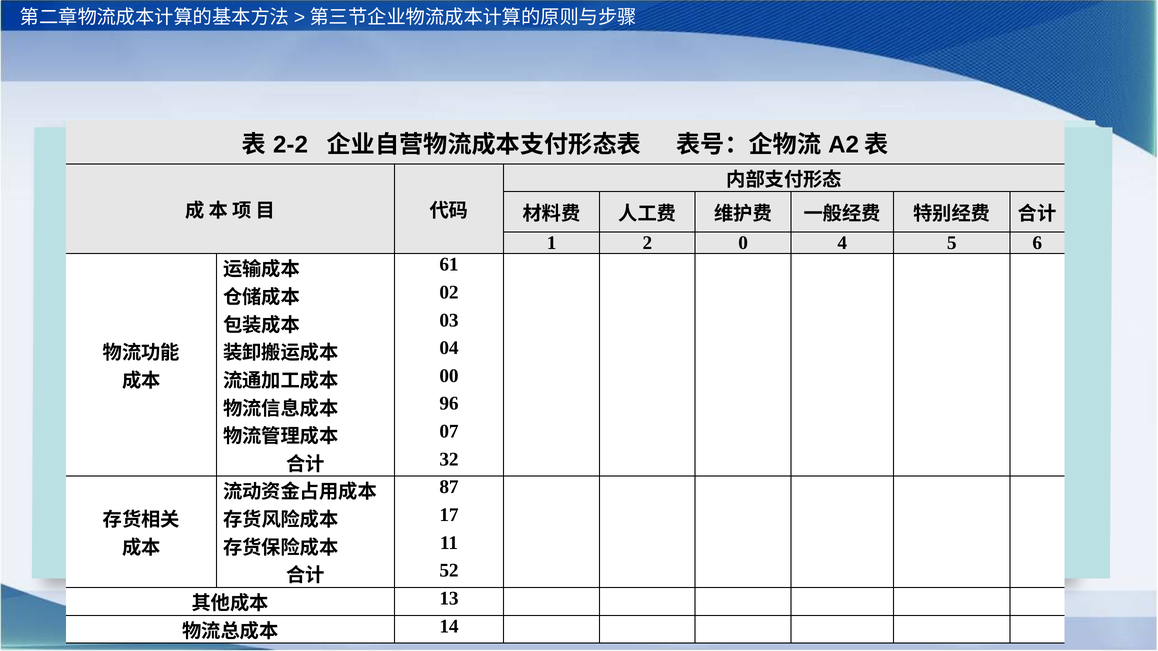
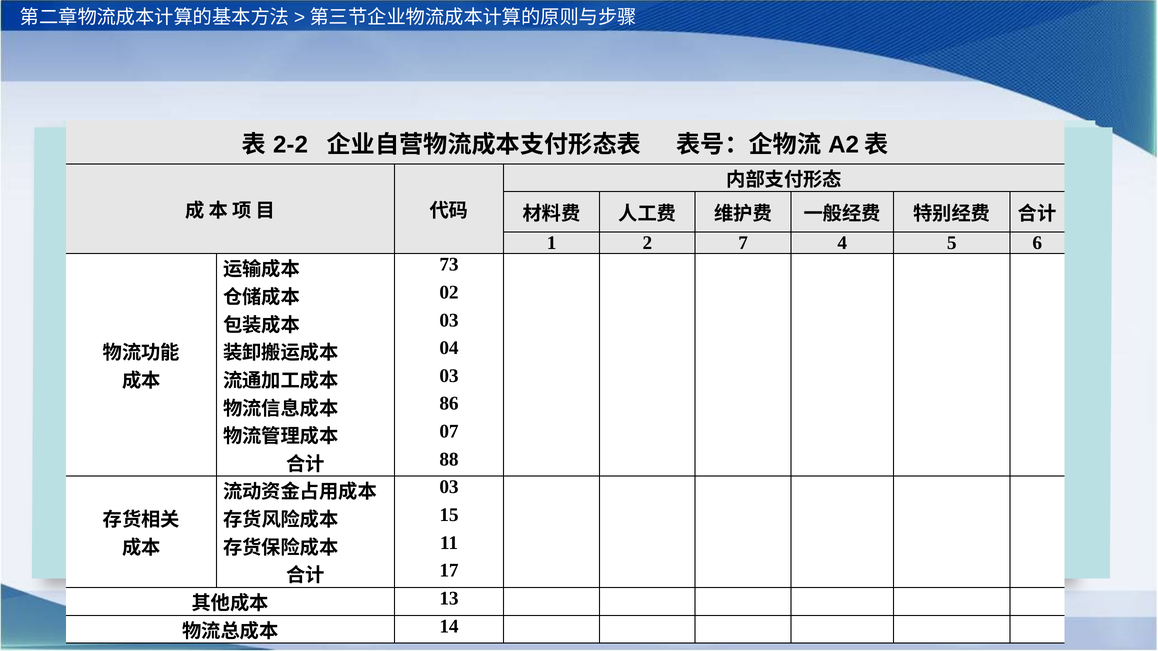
0: 0 -> 7 (743, 243)
61: 61 -> 73 (449, 265)
00: 00 -> 03 (449, 376)
96: 96 -> 86 (449, 404)
32: 32 -> 88 (449, 460)
87: 87 -> 03 (449, 487)
17: 17 -> 15 (449, 515)
52: 52 -> 17 (449, 571)
